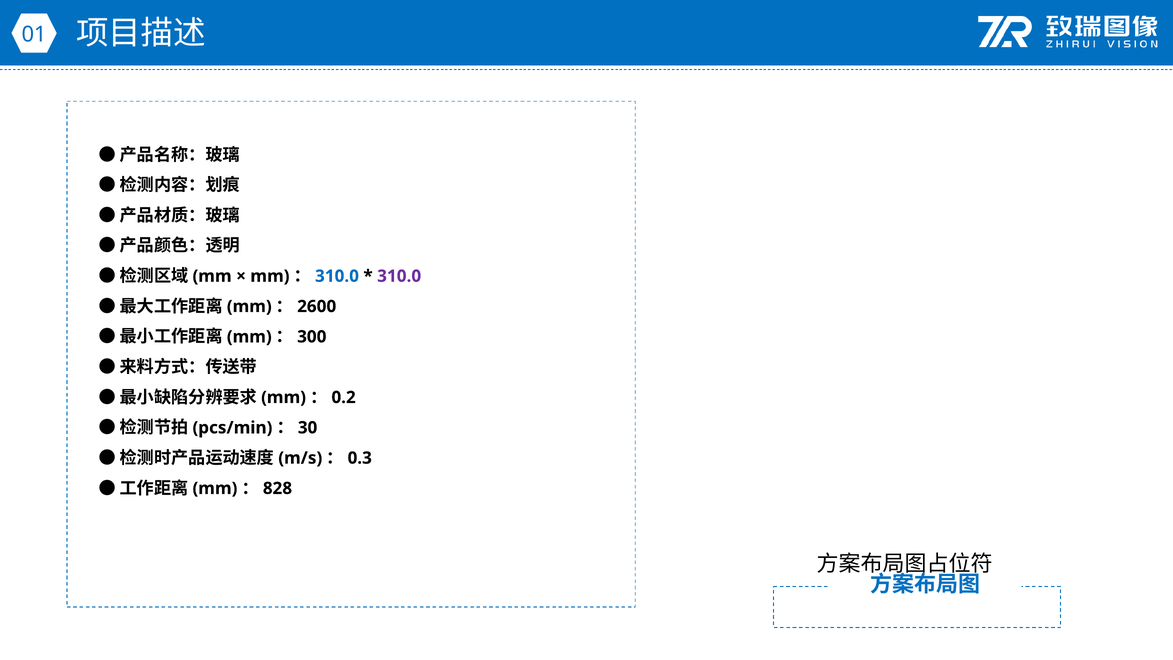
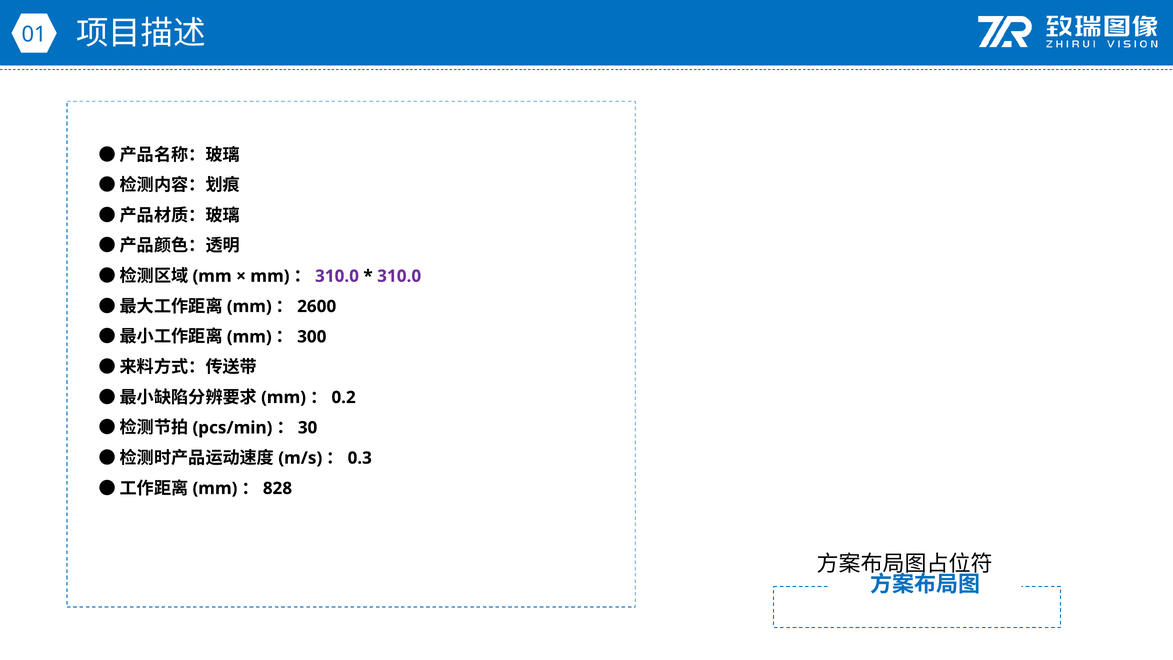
310.0 colour: blue -> purple (337, 276)
